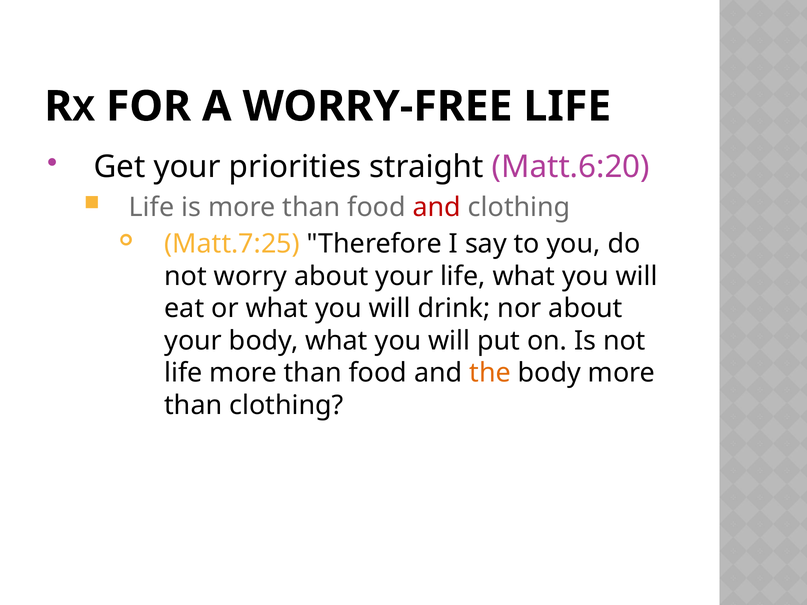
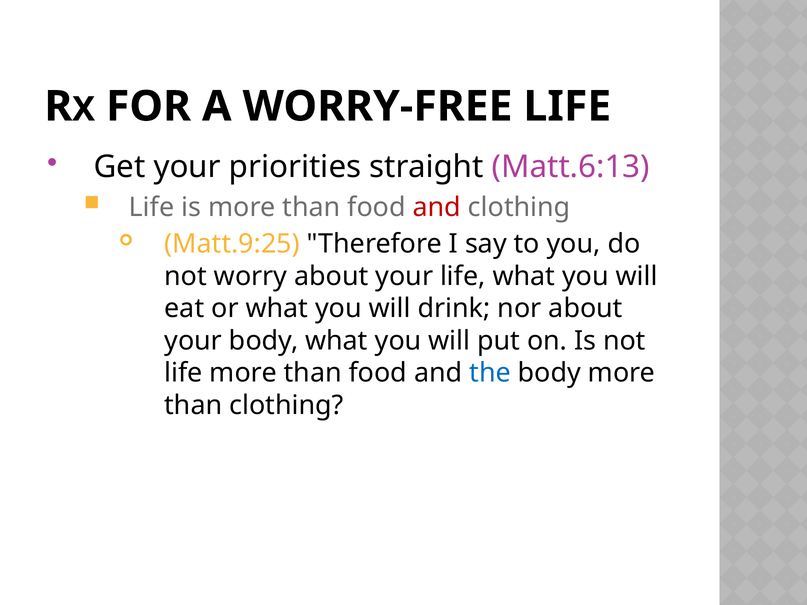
Matt.6:20: Matt.6:20 -> Matt.6:13 (571, 167)
Matt.7:25: Matt.7:25 -> Matt.9:25 (232, 244)
the colour: orange -> blue (490, 373)
